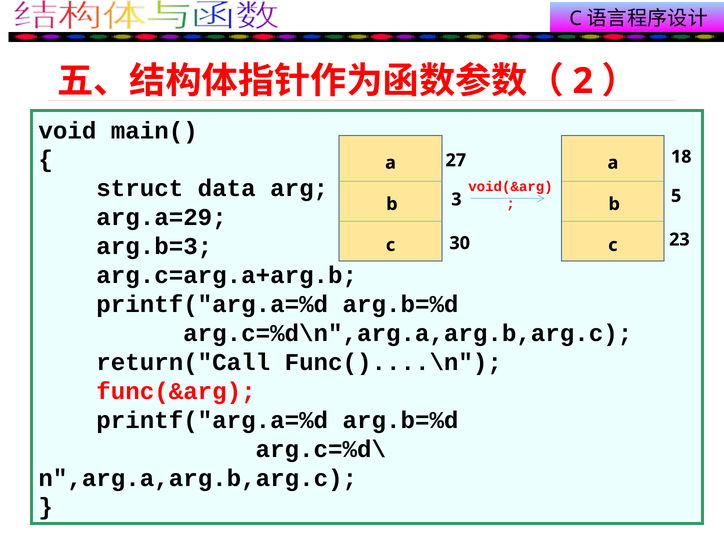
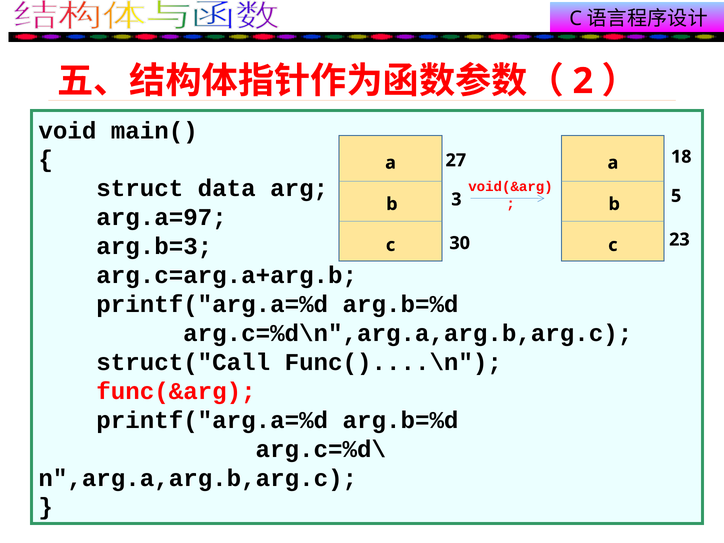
arg.a=29: arg.a=29 -> arg.a=97 (162, 217)
return("Call: return("Call -> struct("Call (183, 362)
